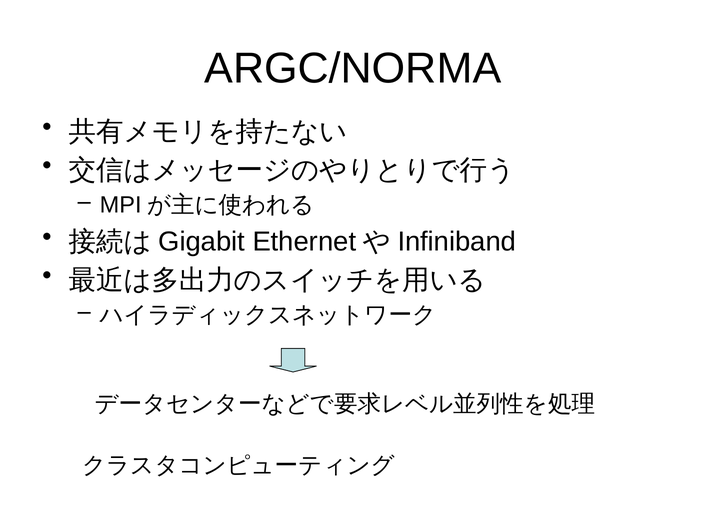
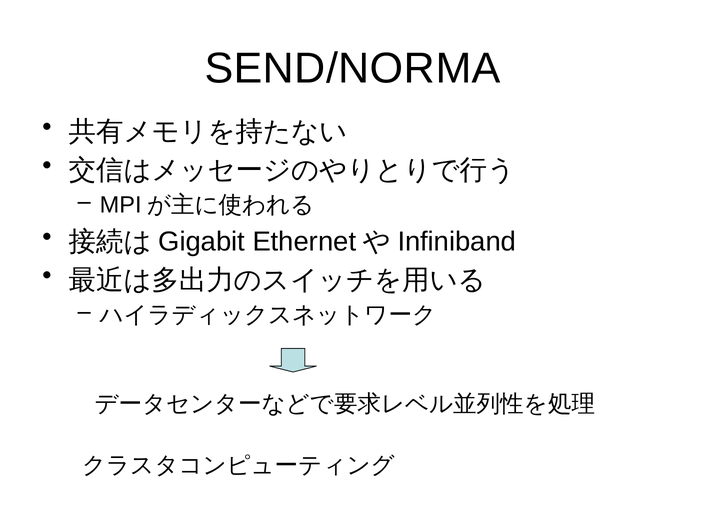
ARGC/NORMA: ARGC/NORMA -> SEND/NORMA (353, 68)
